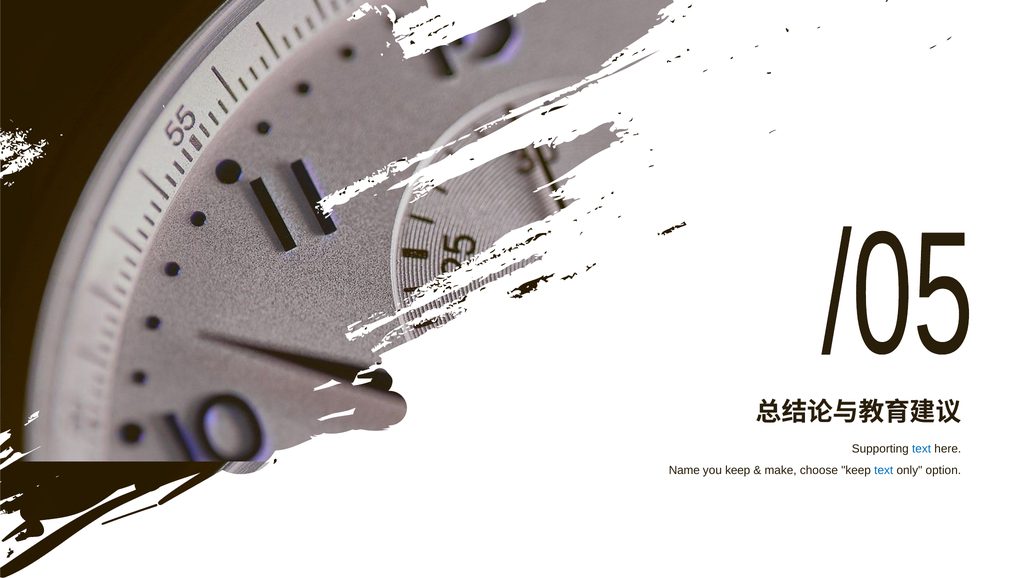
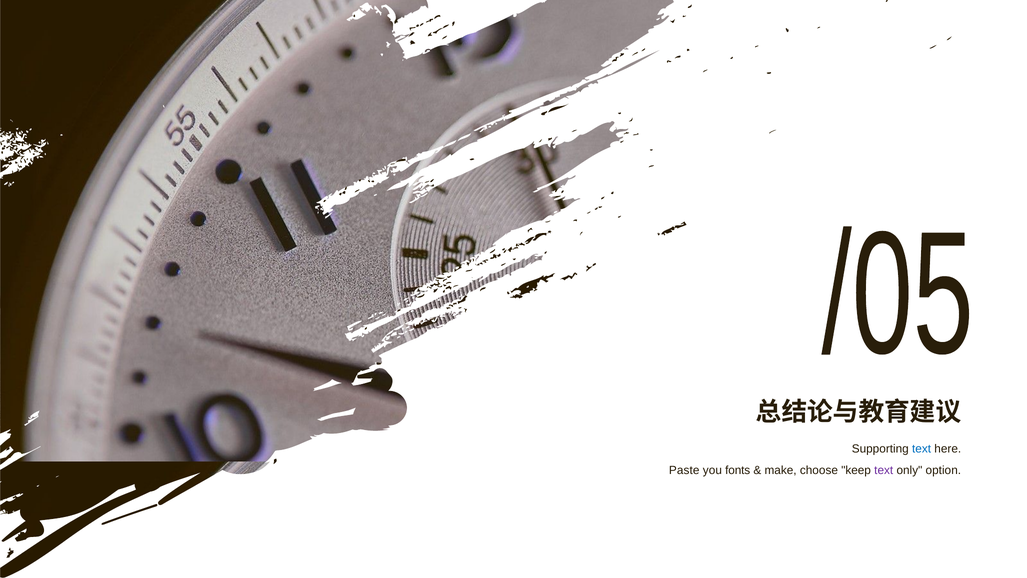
Name: Name -> Paste (684, 470)
you keep: keep -> fonts (738, 470)
text colour: blue -> purple (884, 470)
